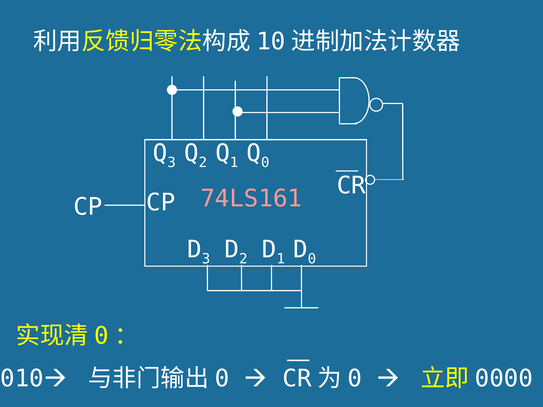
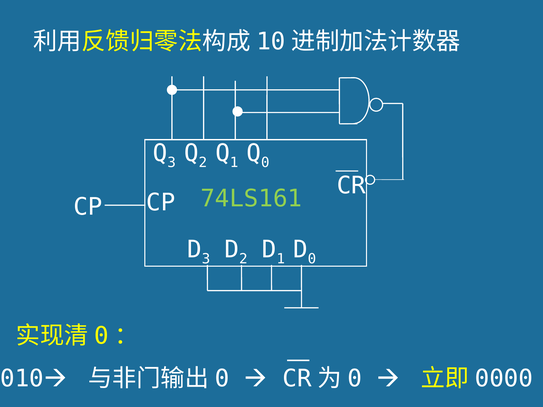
74LS161 colour: pink -> light green (251, 199)
